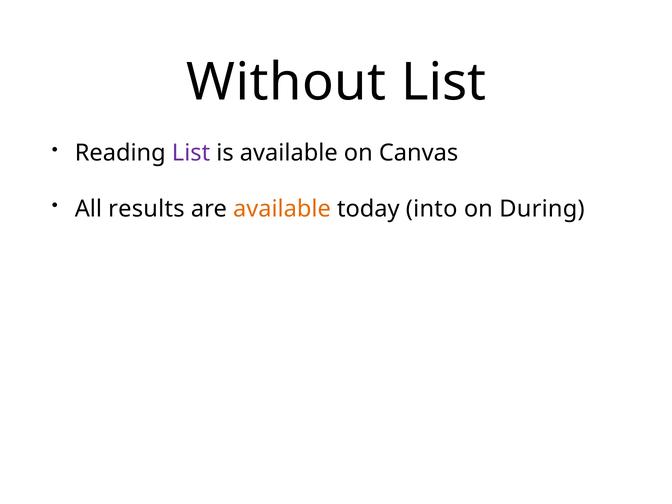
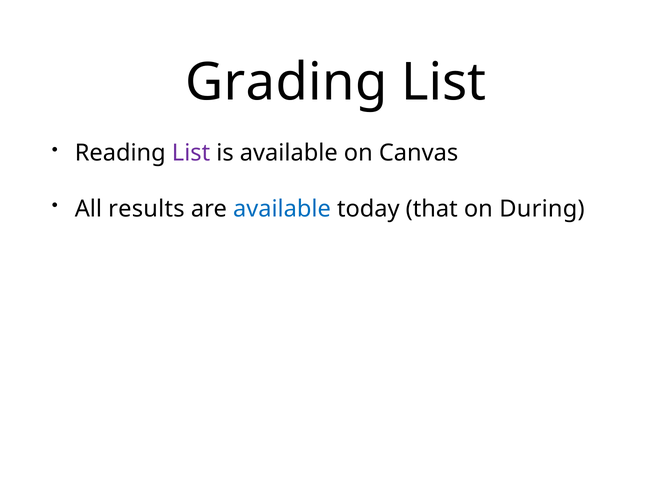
Without: Without -> Grading (286, 82)
available colour: orange -> blue (282, 209)
into: into -> that (432, 209)
